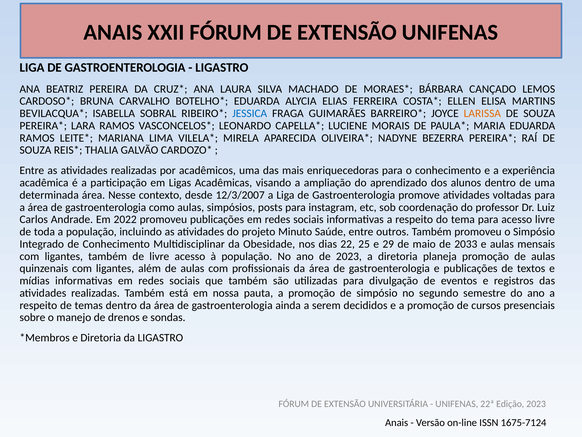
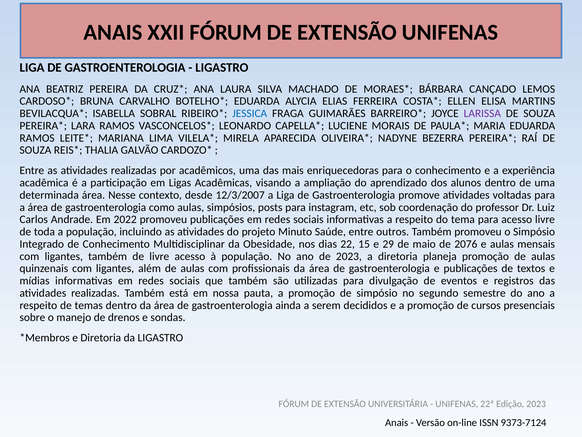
LARISSA colour: orange -> purple (482, 113)
25: 25 -> 15 (364, 244)
2033: 2033 -> 2076 (466, 244)
1675-7124: 1675-7124 -> 9373-7124 (524, 422)
